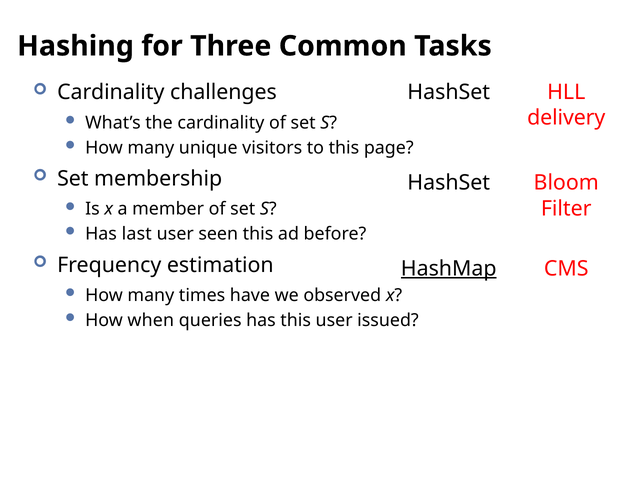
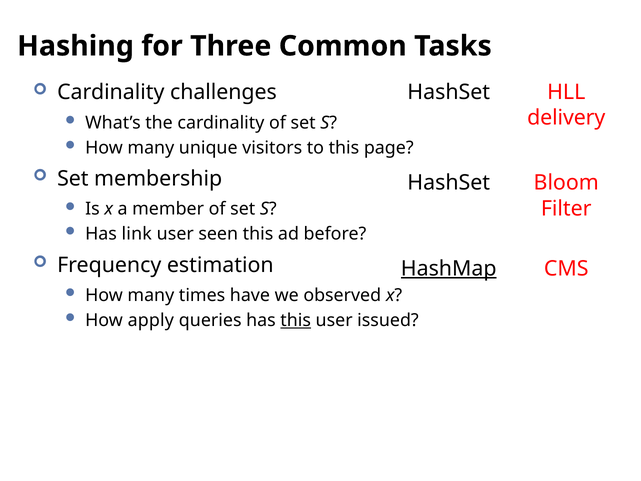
last: last -> link (137, 234)
when: when -> apply (151, 320)
this underline: none -> present (296, 320)
